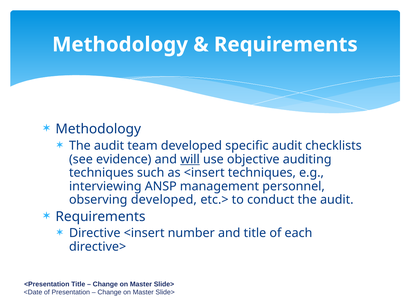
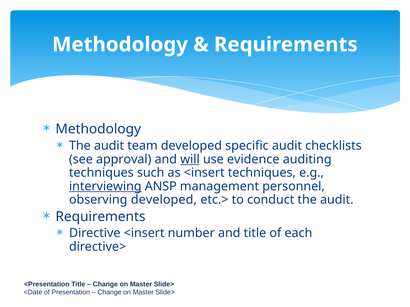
evidence: evidence -> approval (124, 159)
objective: objective -> evidence (253, 159)
interviewing underline: none -> present (105, 187)
